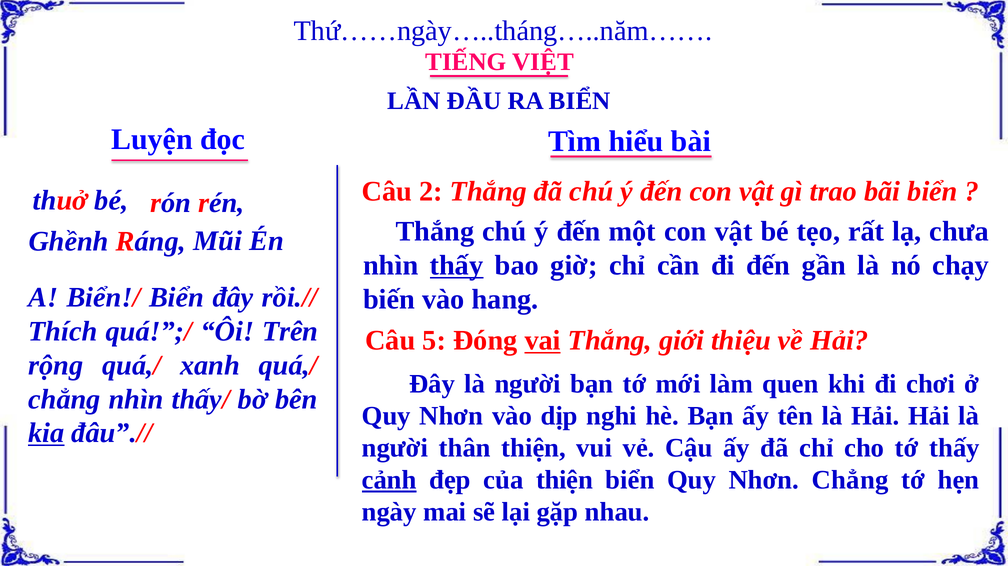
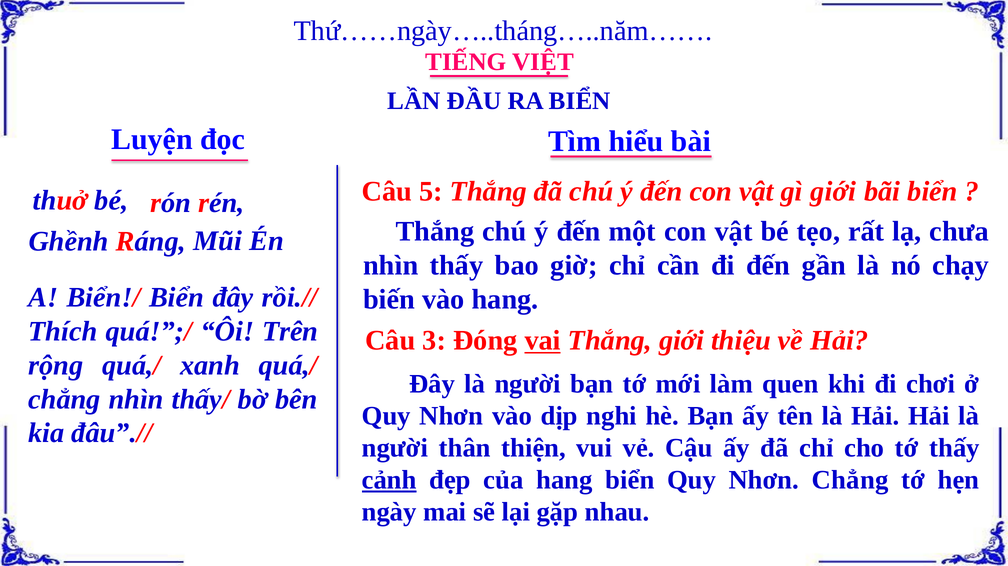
2: 2 -> 5 (431, 192)
gì trao: trao -> giới (833, 192)
thấy underline: present -> none (457, 266)
5: 5 -> 3 (434, 341)
kia underline: present -> none (46, 433)
của thiện: thiện -> hang (564, 480)
